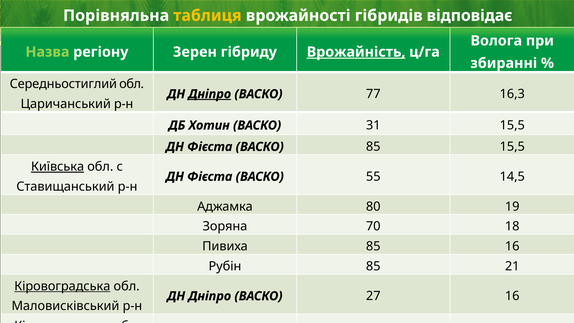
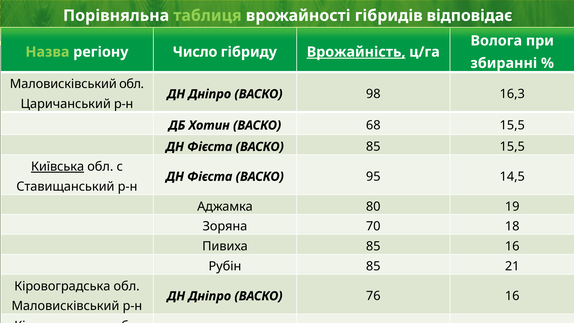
таблиця colour: yellow -> light green (207, 16)
Зерен: Зерен -> Число (195, 52)
Середньостиглий: Середньостиглий -> Маловисківський (63, 84)
Дніпро underline: present -> none (210, 94)
77: 77 -> 98 (373, 94)
31: 31 -> 68 (373, 125)
55: 55 -> 95 (373, 177)
Кіровоградська underline: present -> none (62, 286)
27: 27 -> 76 (373, 296)
